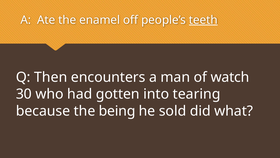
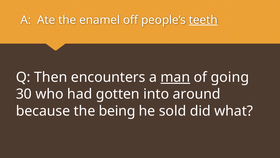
man underline: none -> present (175, 77)
watch: watch -> going (230, 77)
tearing: tearing -> around (197, 94)
